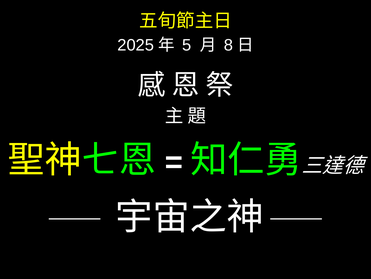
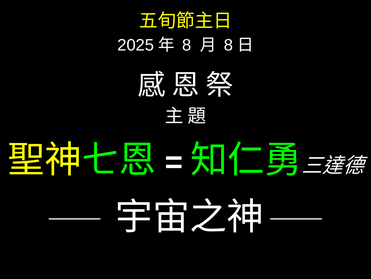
5: 5 -> 8 (187, 45)
